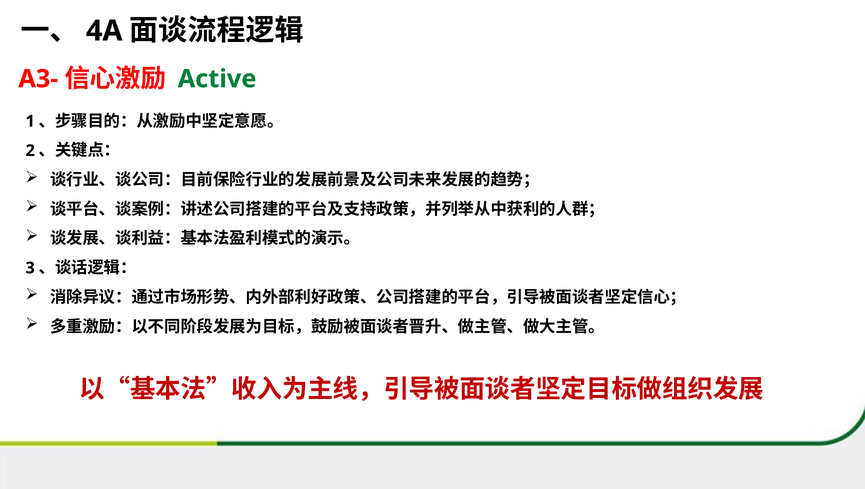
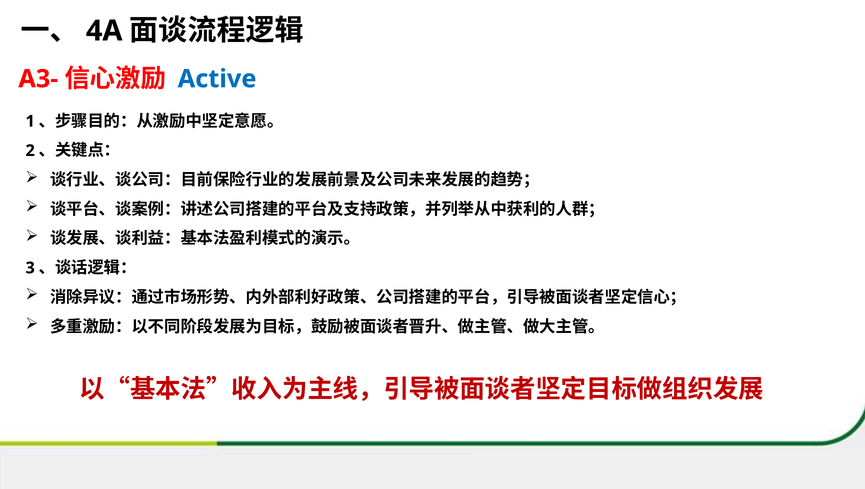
Active colour: green -> blue (217, 79)
